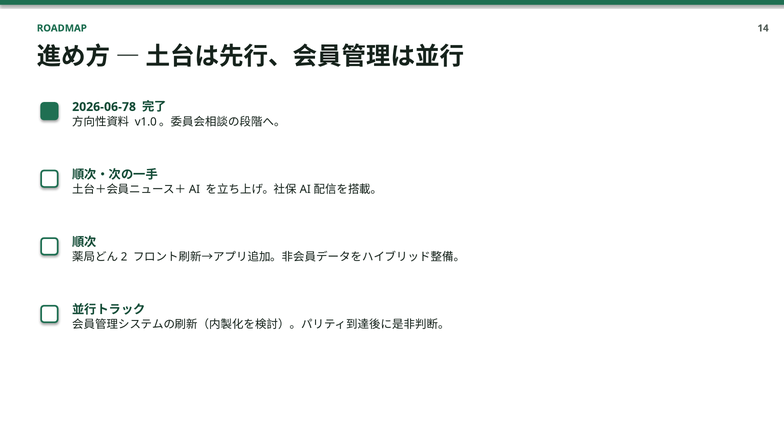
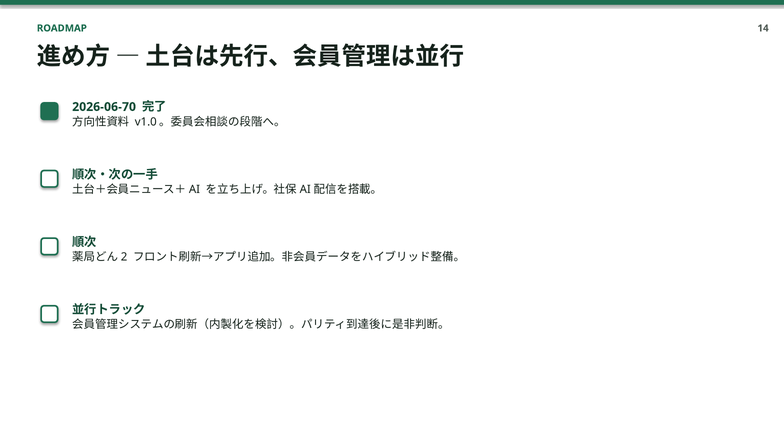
2026-06-78: 2026-06-78 -> 2026-06-70 (104, 107)
